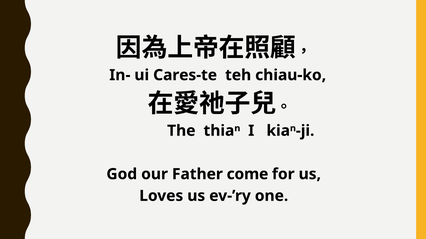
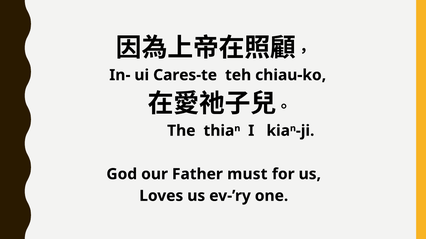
come: come -> must (247, 175)
